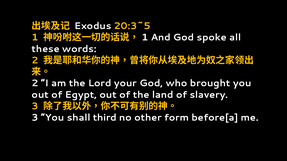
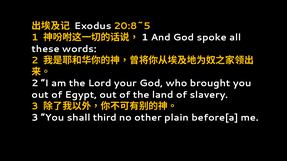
20:3~5: 20:3~5 -> 20:8~5 (132, 26)
form: form -> plain (177, 118)
